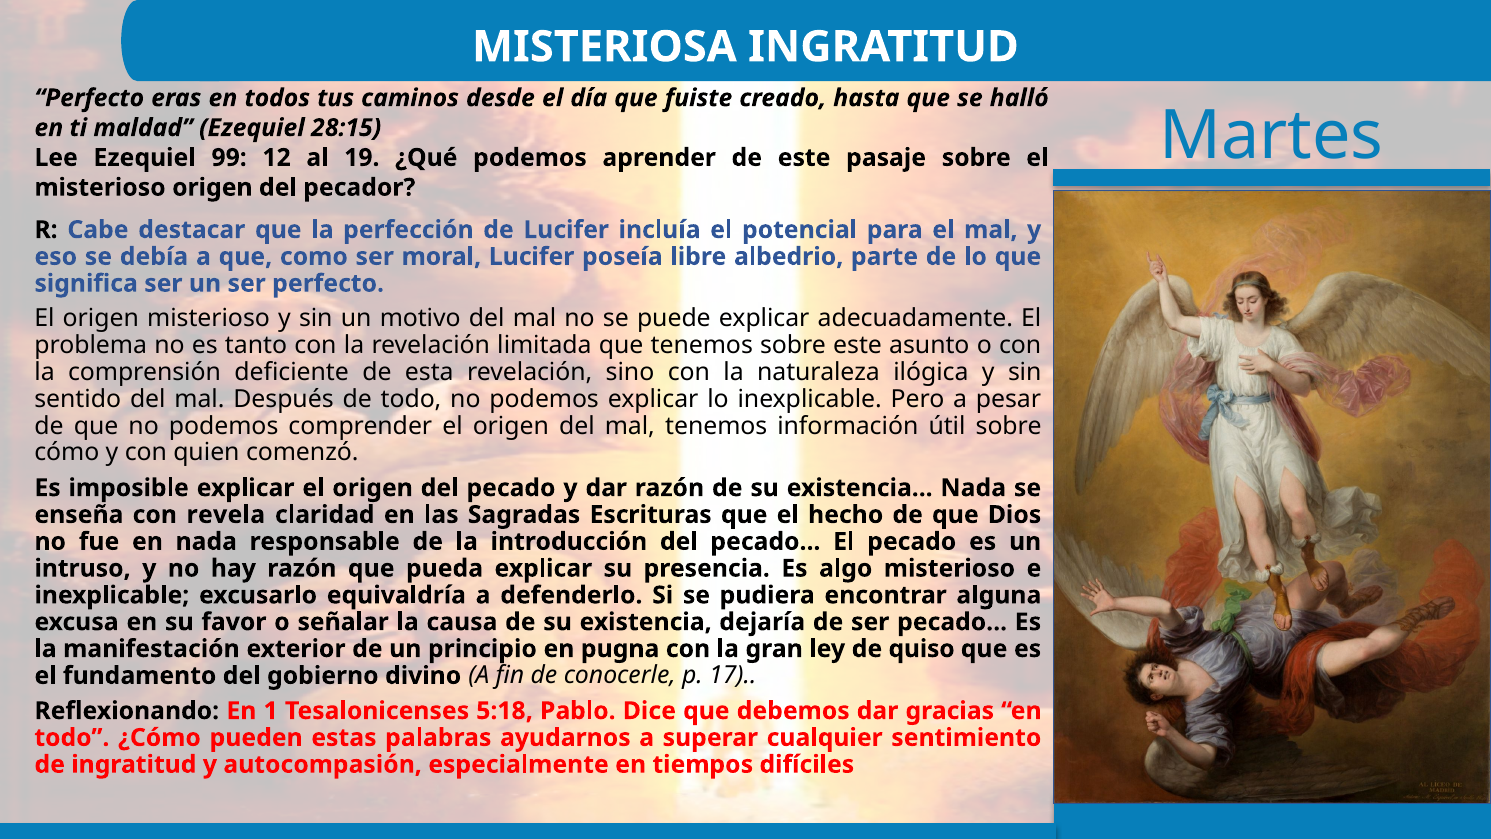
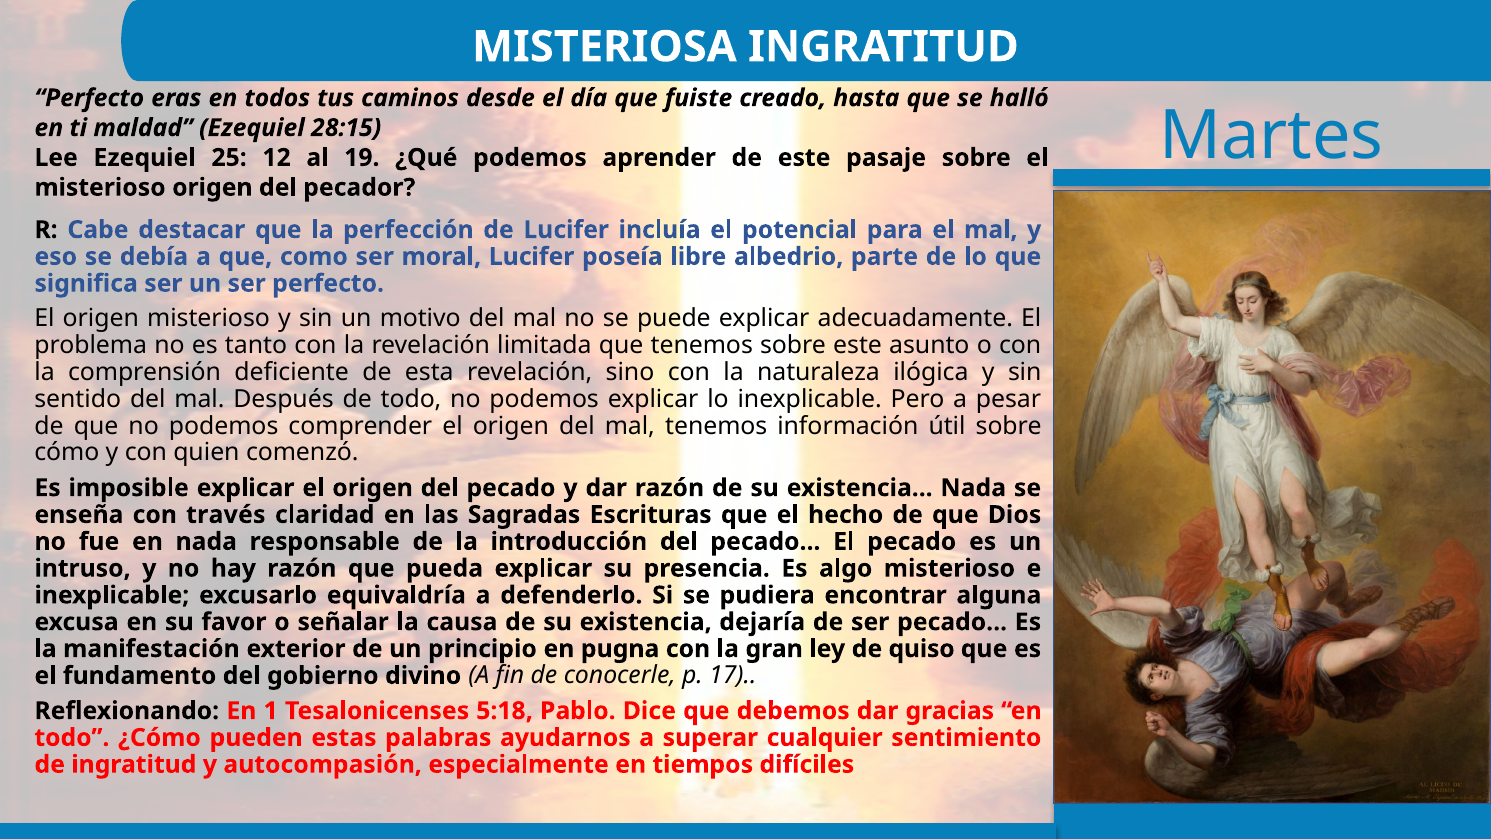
99: 99 -> 25 (229, 158)
revela: revela -> través (226, 515)
